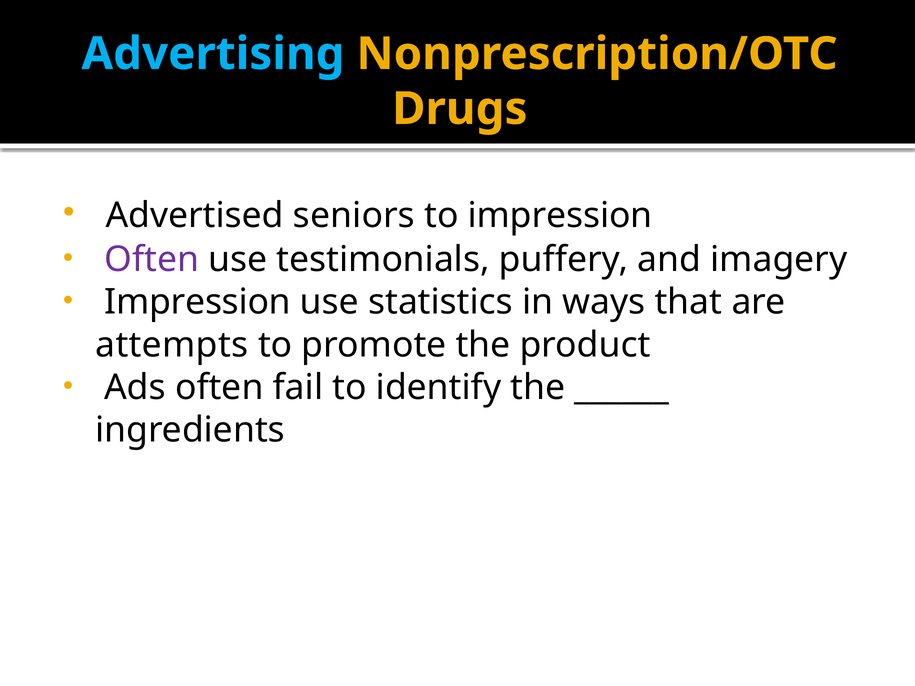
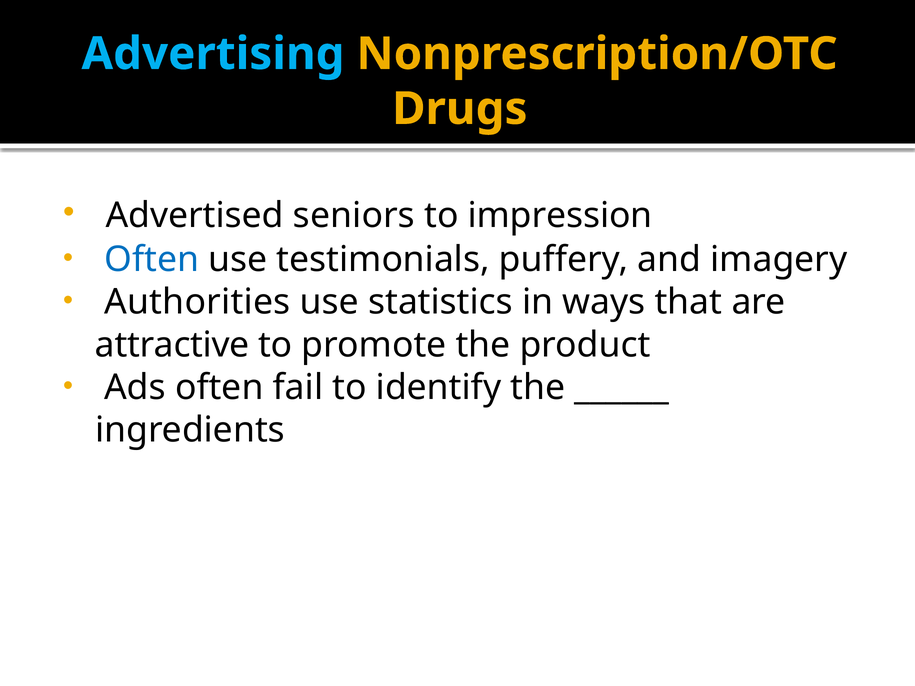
Often colour: purple -> blue (152, 259)
Impression: Impression -> Authorities (197, 302)
attempts: attempts -> attractive (172, 345)
